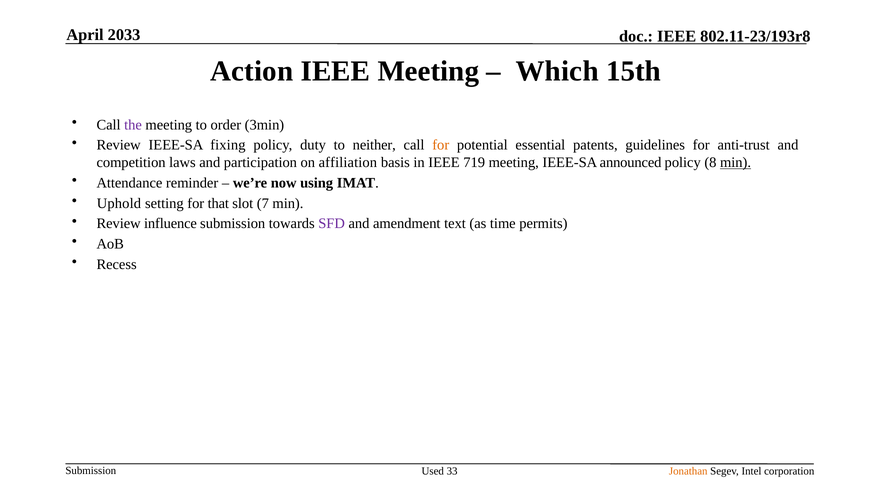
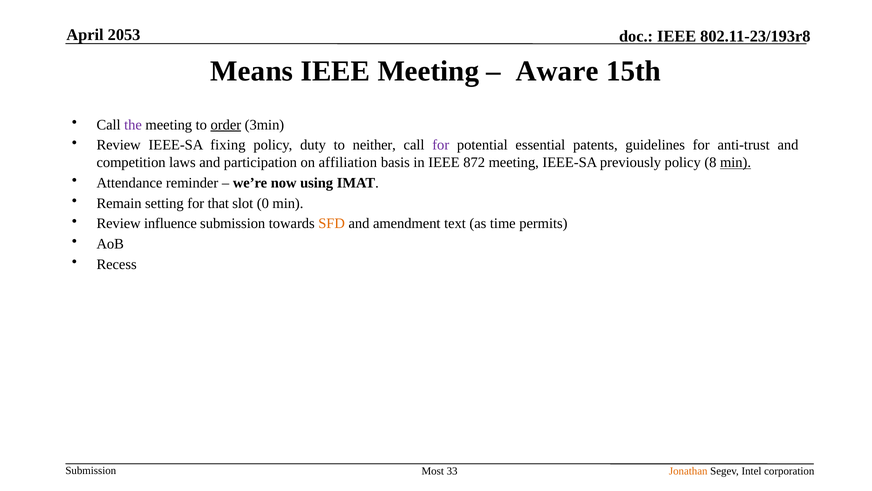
2033: 2033 -> 2053 (124, 35)
Action: Action -> Means (252, 71)
Which: Which -> Aware (557, 71)
order underline: none -> present (226, 125)
for colour: orange -> purple (441, 145)
719: 719 -> 872 (474, 162)
announced: announced -> previously (631, 162)
Uphold: Uphold -> Remain (119, 203)
7: 7 -> 0 (263, 203)
SFD colour: purple -> orange (332, 223)
Used: Used -> Most (433, 470)
